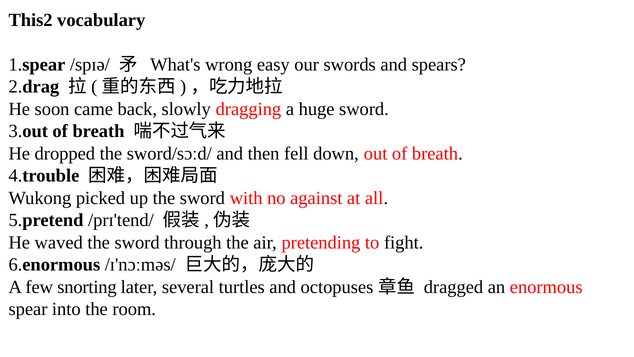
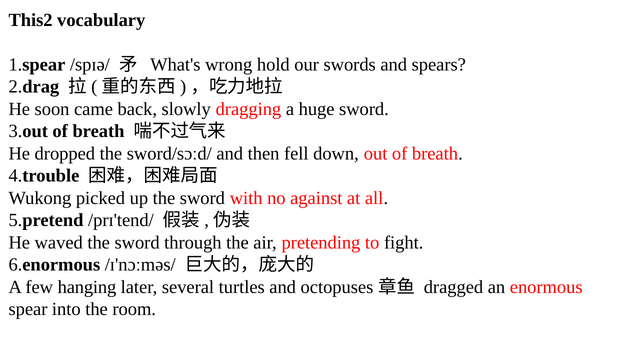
easy: easy -> hold (273, 65)
snorting: snorting -> hanging (87, 287)
